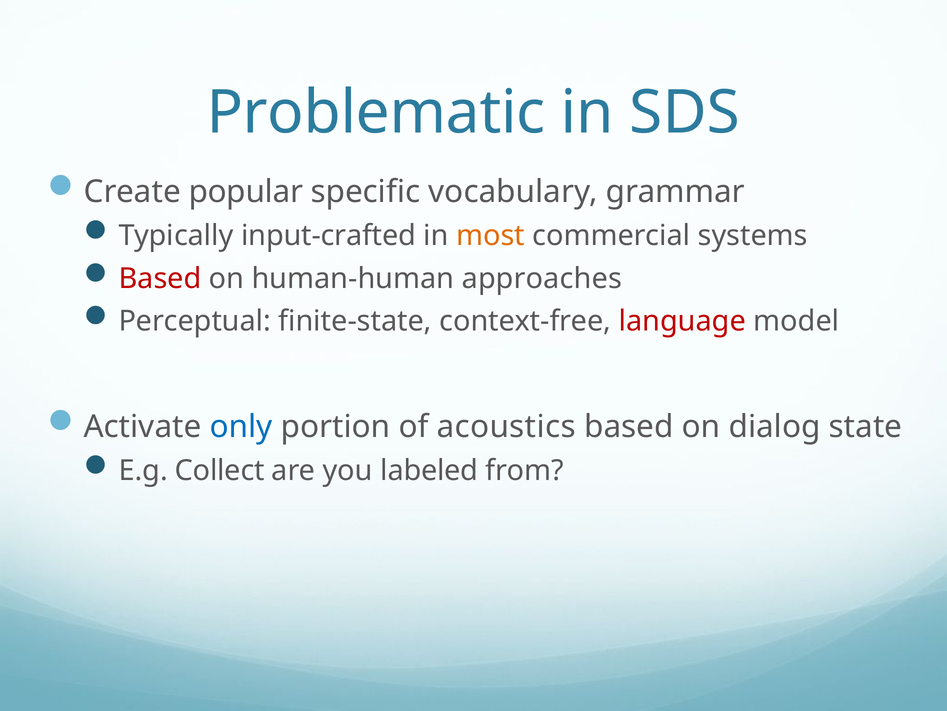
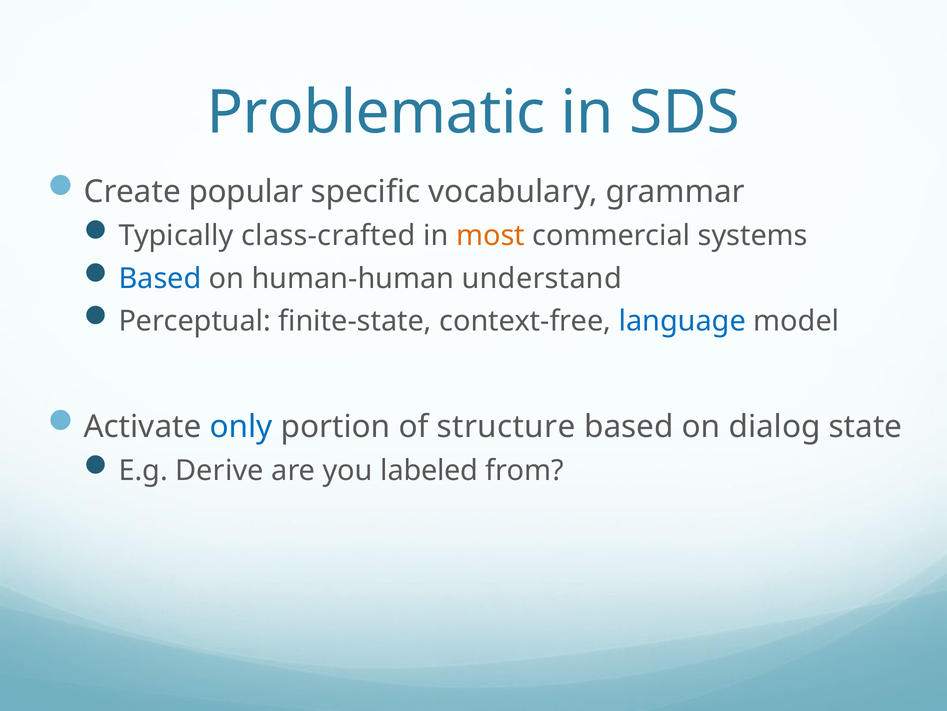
input-crafted: input-crafted -> class-crafted (328, 236)
Based colour: red -> blue (160, 278)
approaches: approaches -> understand (542, 278)
language colour: red -> blue (682, 321)
acoustics: acoustics -> structure (506, 426)
Collect: Collect -> Derive (220, 470)
